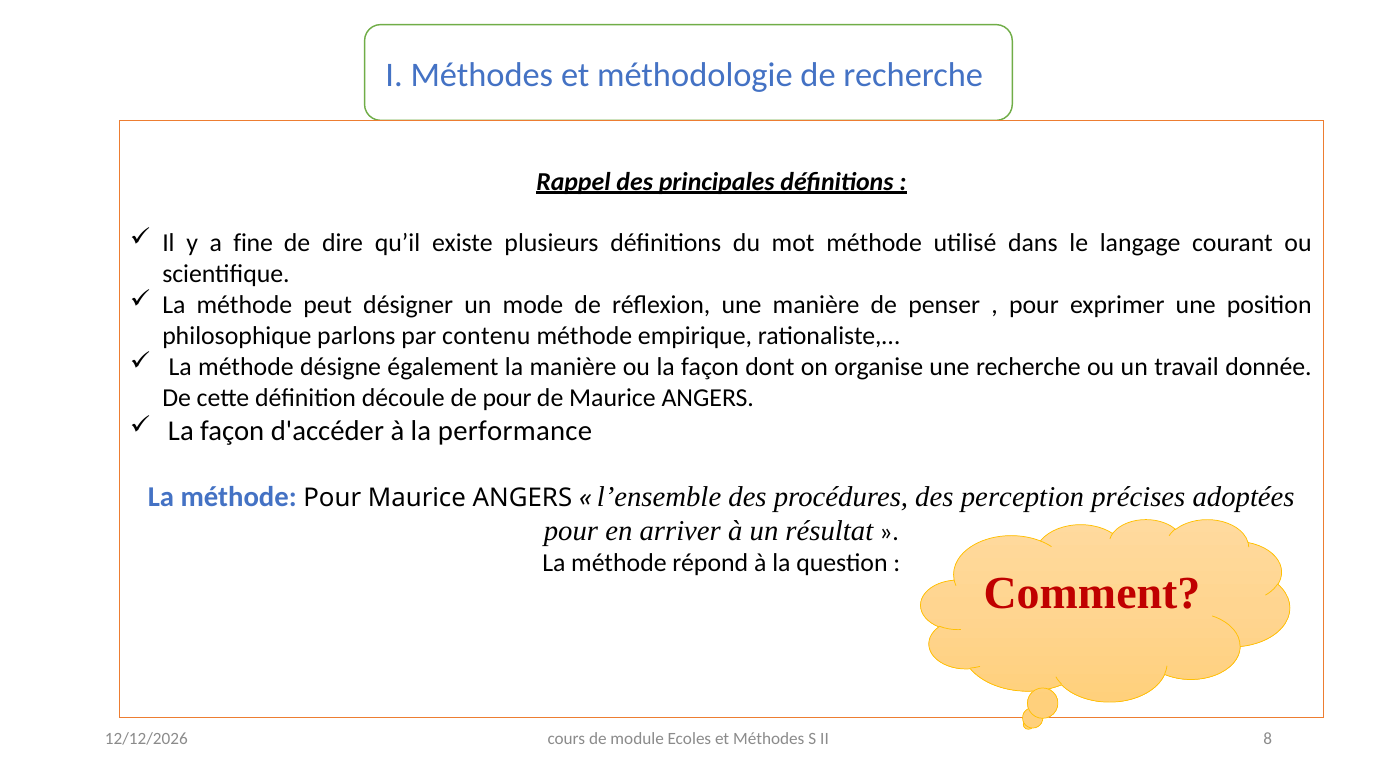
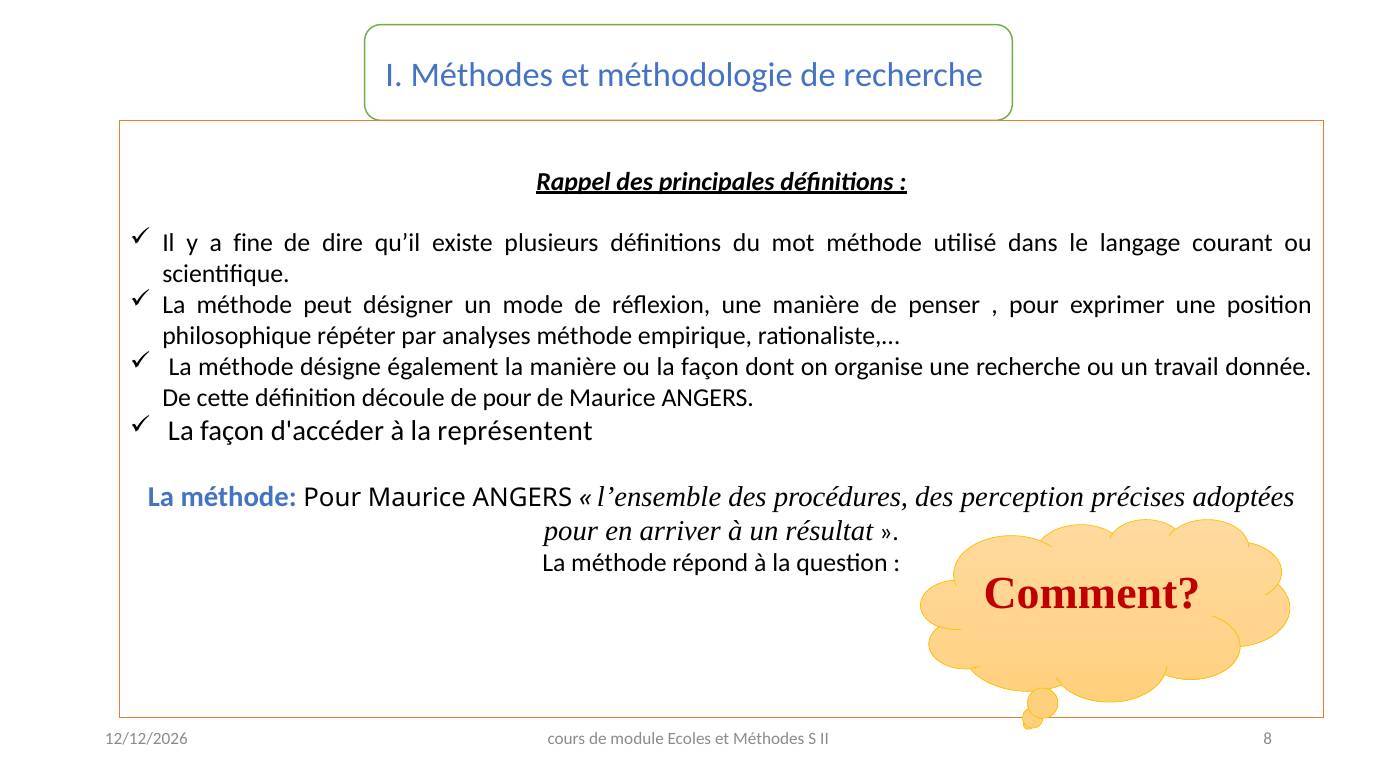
parlons: parlons -> répéter (356, 337)
contenu: contenu -> analyses (486, 337)
performance: performance -> représentent (515, 431)
